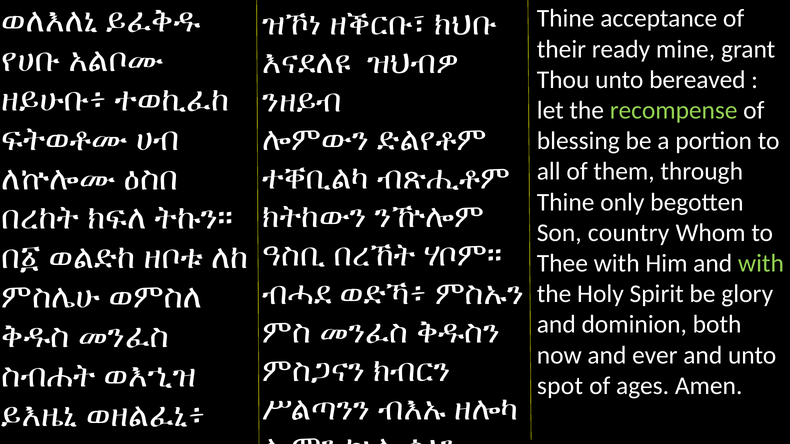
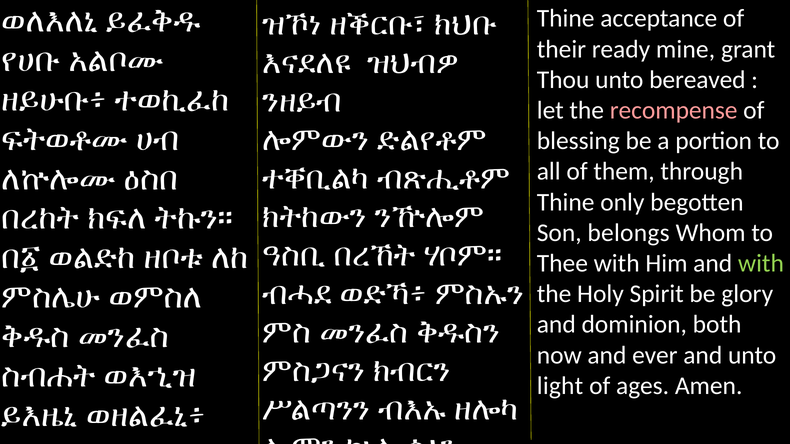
recompense colour: light green -> pink (674, 110)
country: country -> belongs (629, 233)
spot: spot -> light (560, 386)
